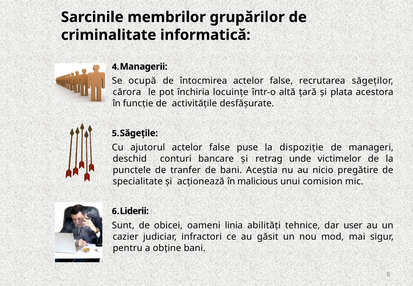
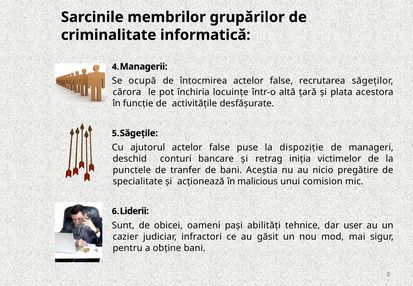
unde: unde -> iniția (300, 159)
linia: linia -> pași (234, 225)
